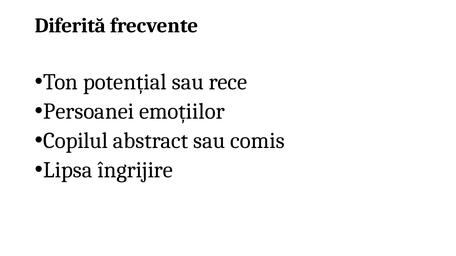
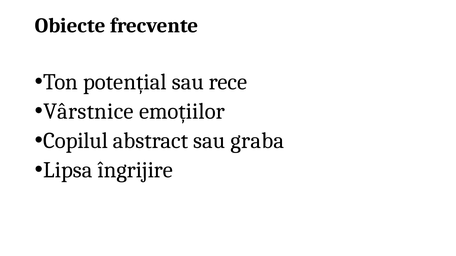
Diferită: Diferită -> Obiecte (70, 26)
Persoanei: Persoanei -> Vârstnice (89, 112)
comis: comis -> graba (257, 141)
